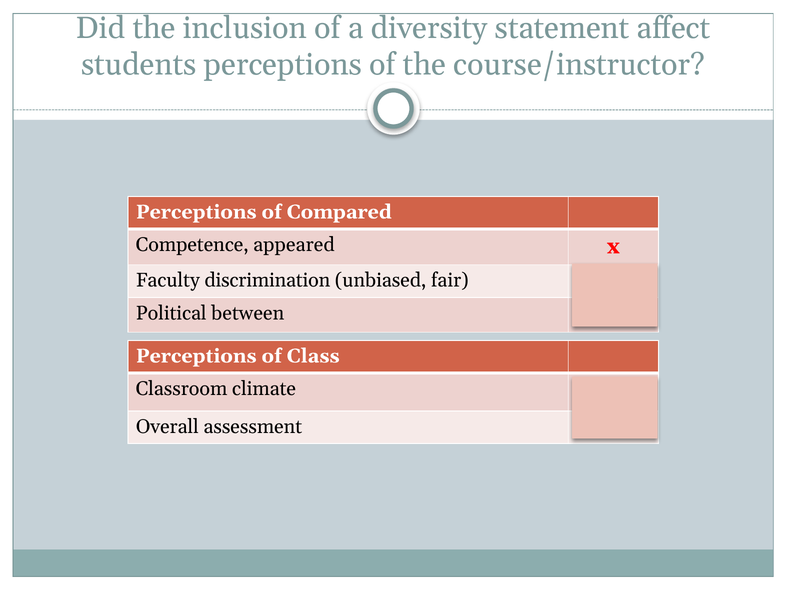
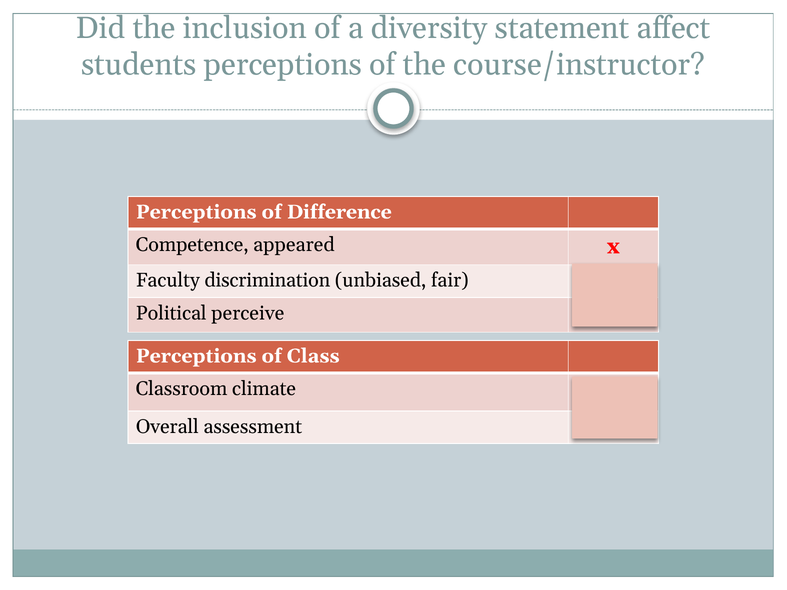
Compared: Compared -> Difference (339, 212)
between: between -> perceive (248, 313)
